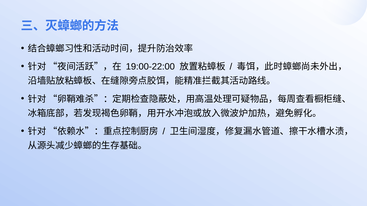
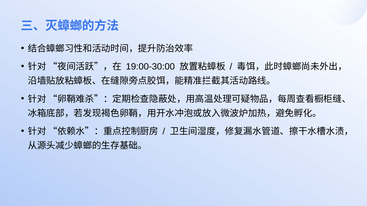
19:00-22:00: 19:00-22:00 -> 19:00-30:00 (150, 67)
